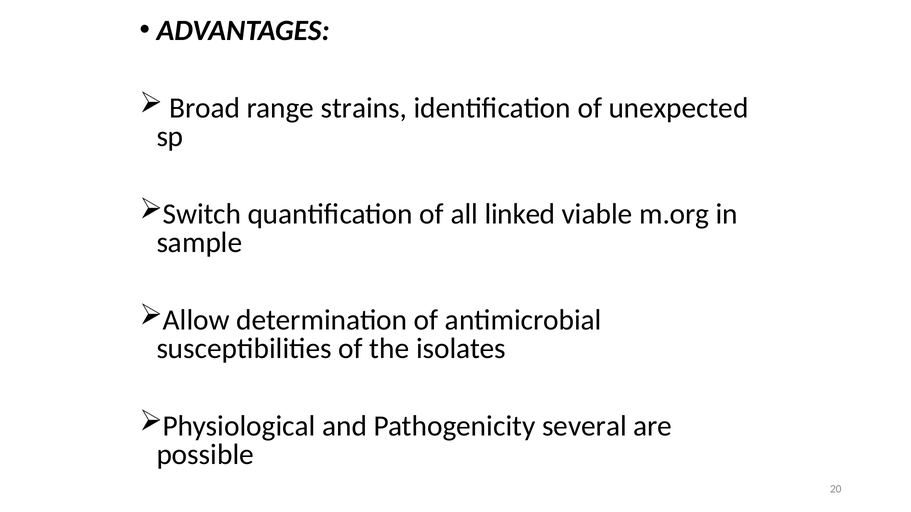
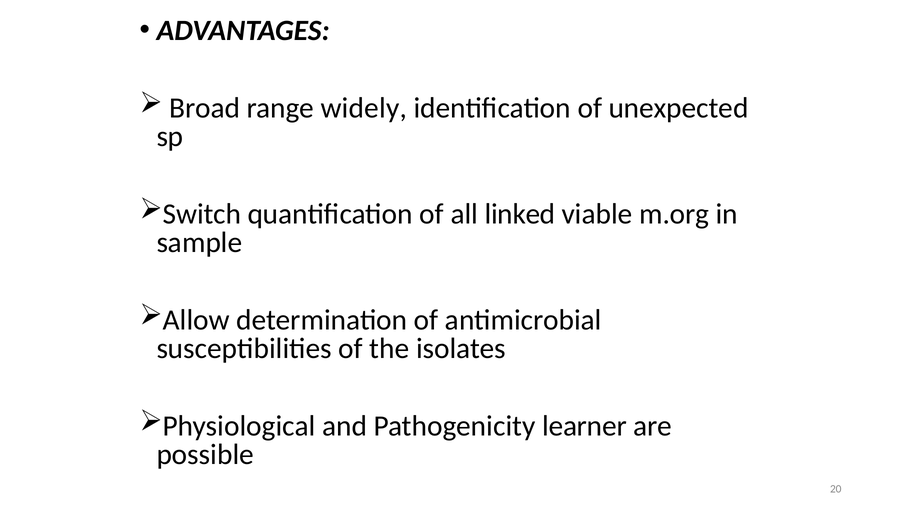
strains: strains -> widely (364, 108)
several: several -> learner (584, 426)
